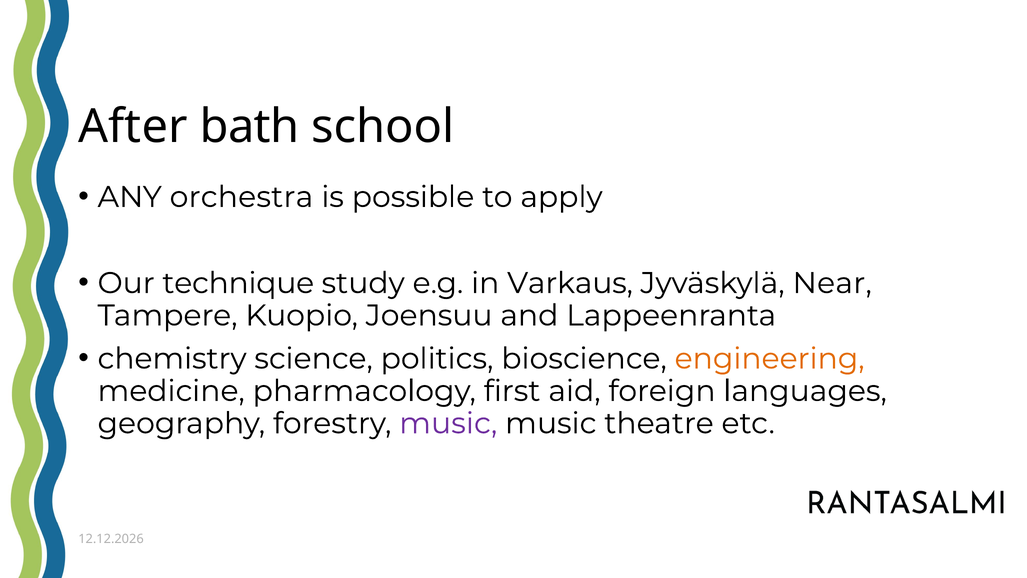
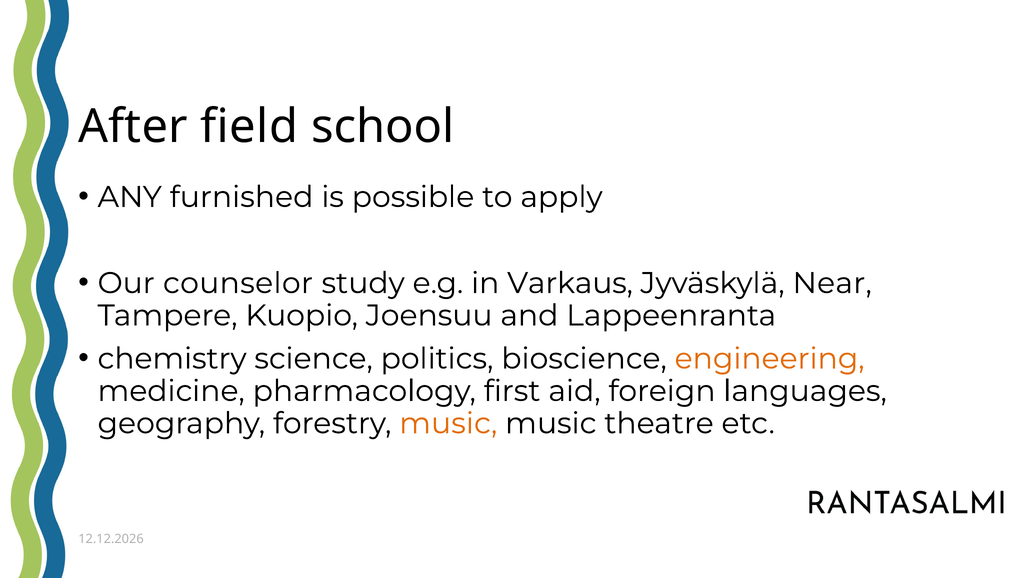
bath: bath -> field (249, 127)
orchestra: orchestra -> furnished (242, 197)
technique: technique -> counselor (238, 283)
music colour: purple -> orange (448, 423)
